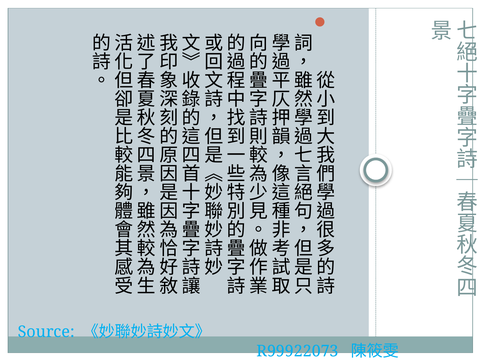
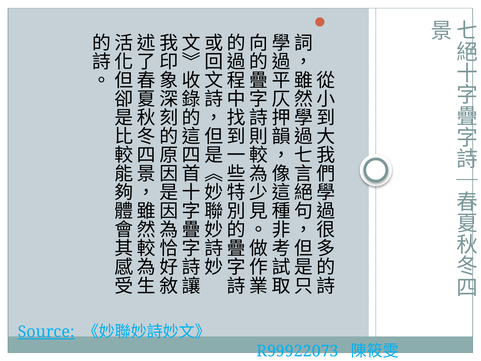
Source underline: none -> present (46, 332)
